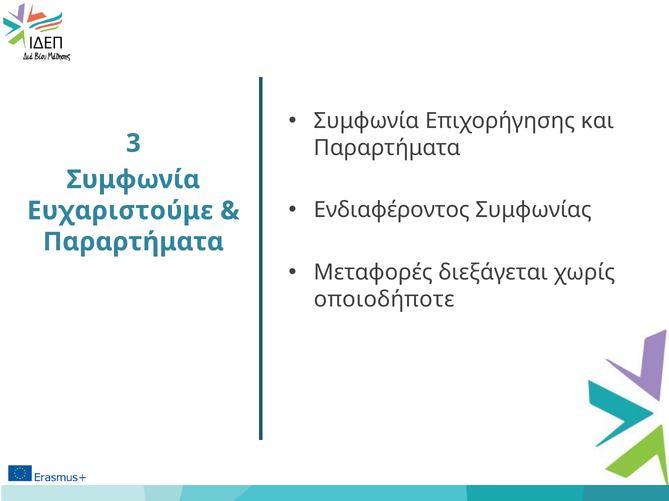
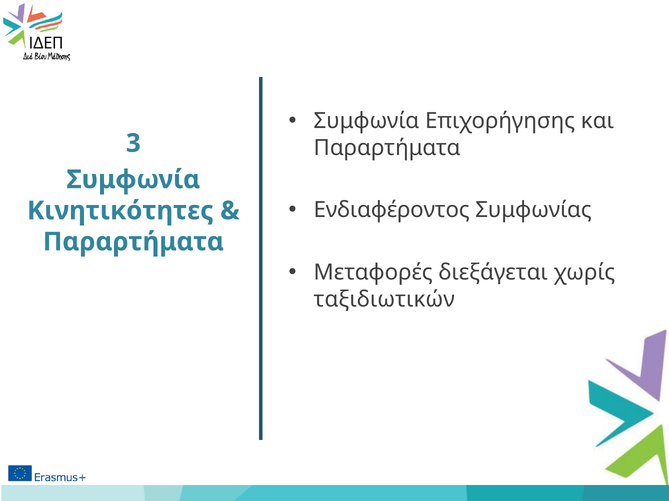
Ευχαριστούμε: Ευχαριστούμε -> Κινητικότητες (120, 211)
οποιοδήποτε: οποιοδήποτε -> ταξιδιωτικών (384, 300)
